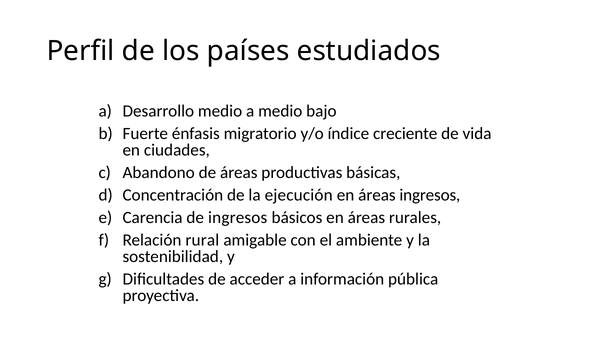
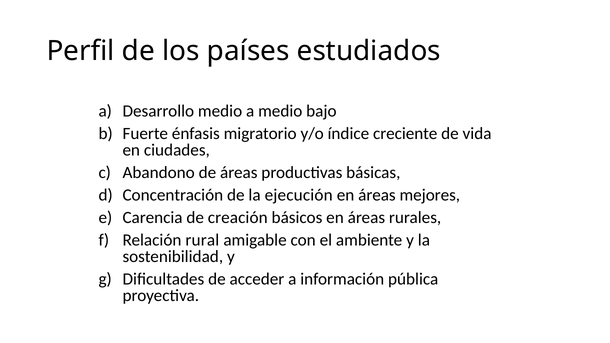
áreas ingresos: ingresos -> mejores (430, 195)
de ingresos: ingresos -> creación (238, 218)
